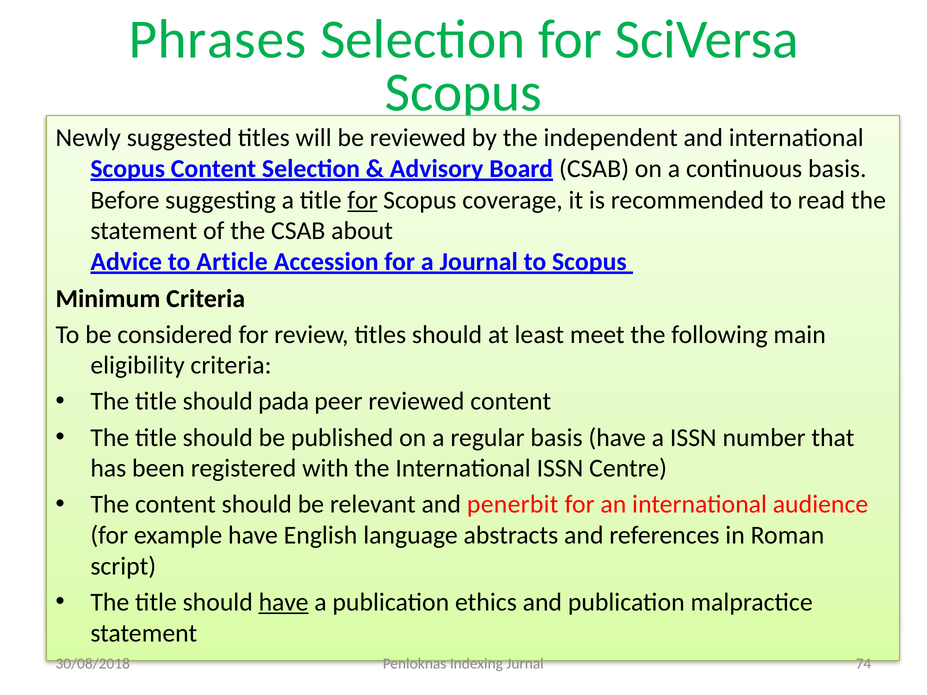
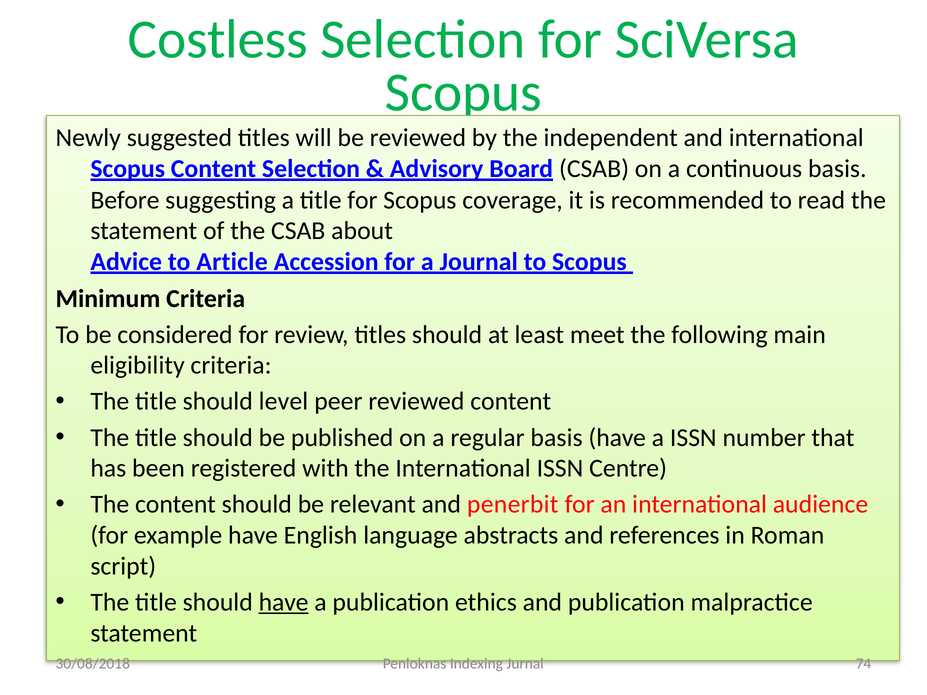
Phrases: Phrases -> Costless (218, 40)
for underline: present -> none (362, 200)
pada: pada -> level (283, 402)
